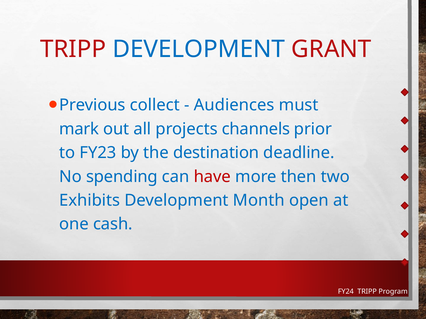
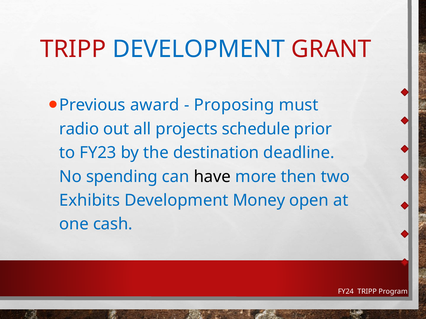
collect: collect -> award (155, 105)
Audiences: Audiences -> Proposing (234, 105)
mark: mark -> radio (79, 129)
channels: channels -> schedule (256, 129)
have colour: red -> black (212, 177)
Month: Month -> Money (259, 201)
